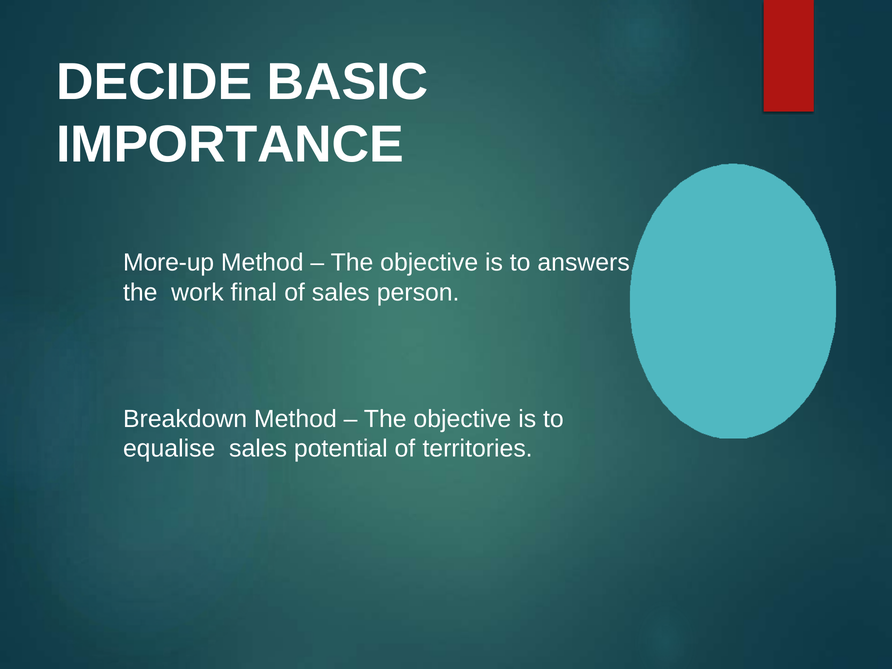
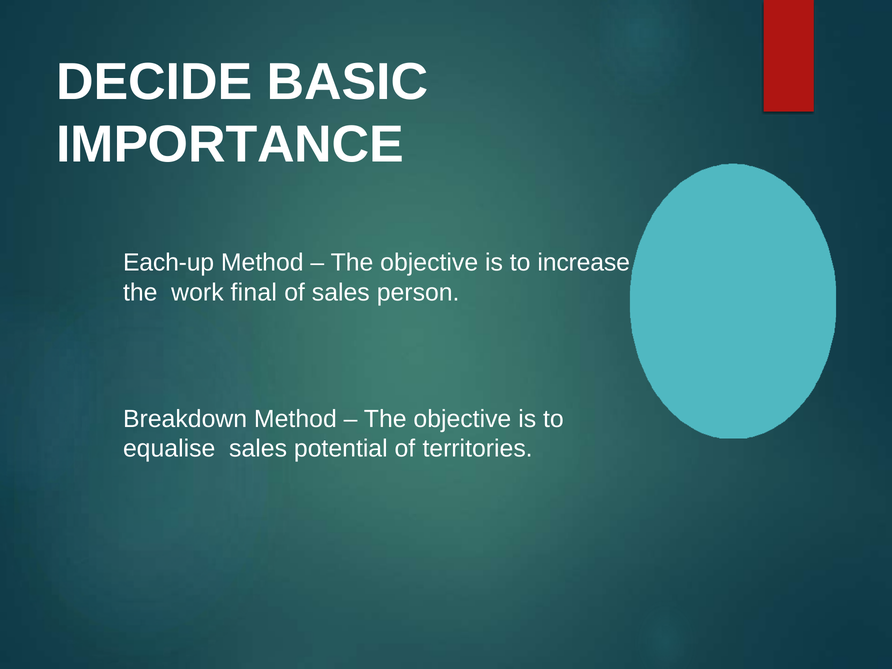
More-up: More-up -> Each-up (169, 263)
answers: answers -> increase (584, 263)
